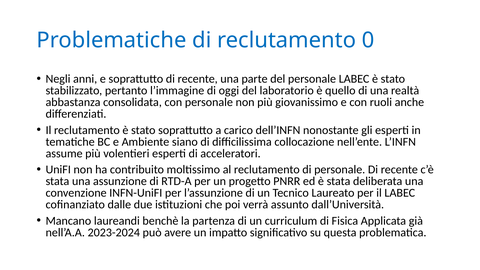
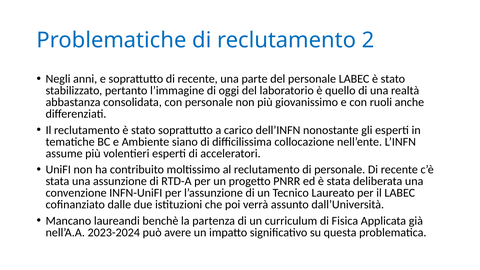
0: 0 -> 2 (368, 40)
